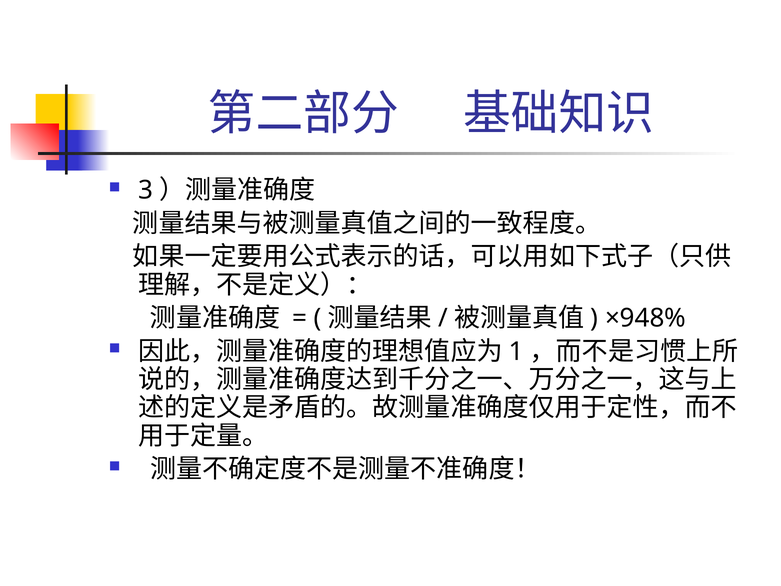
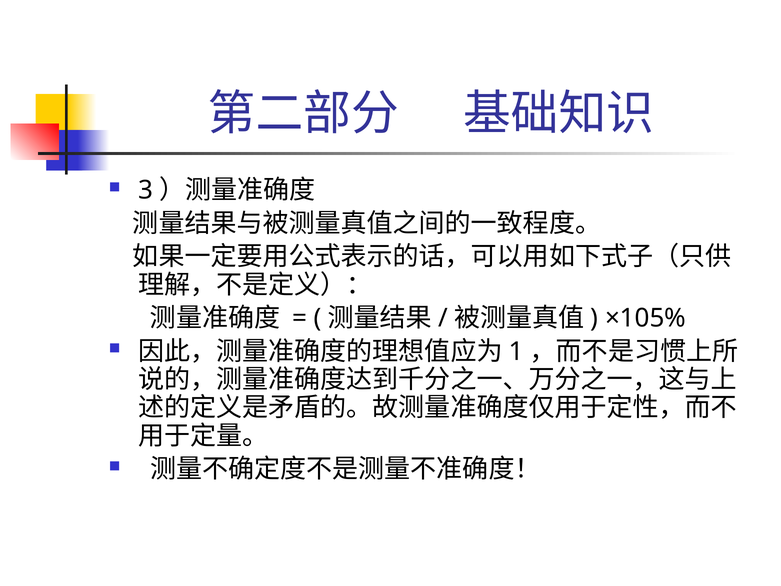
×948%: ×948% -> ×105% (646, 318)
